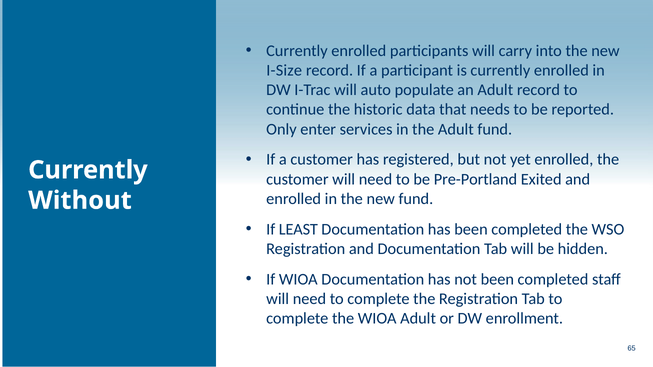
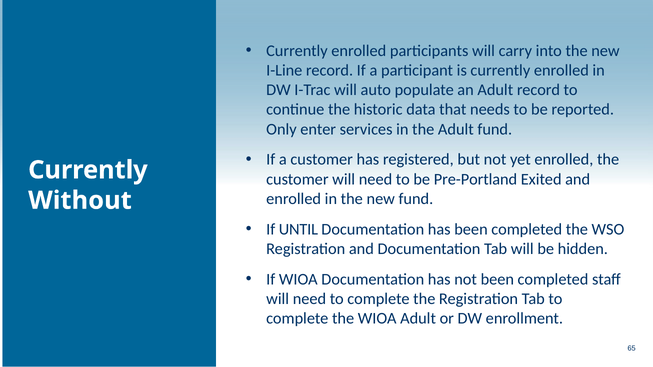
I-Size: I-Size -> I-Line (284, 70)
LEAST: LEAST -> UNTIL (298, 229)
